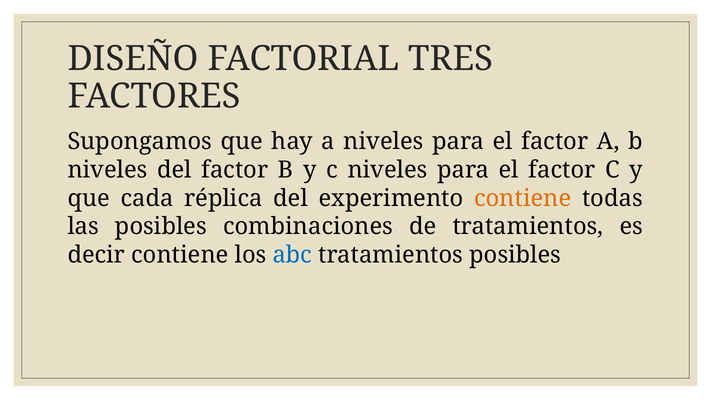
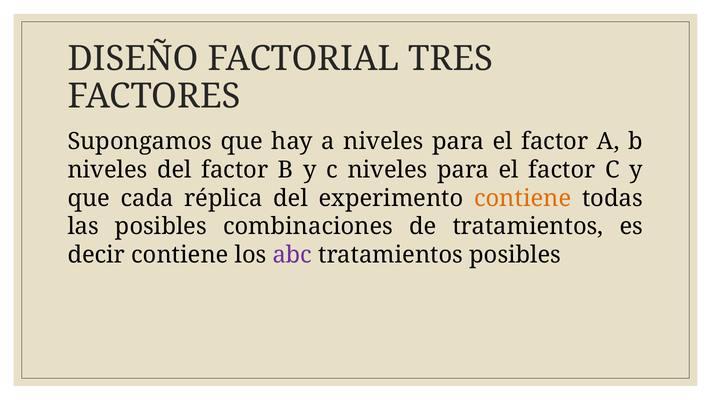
abc colour: blue -> purple (292, 255)
